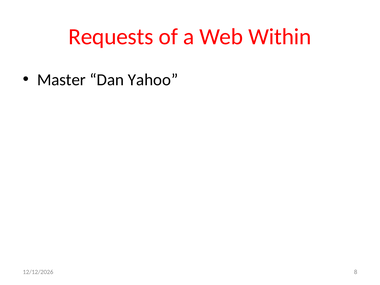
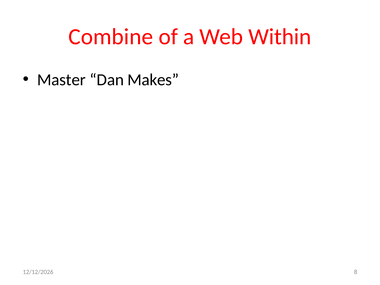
Requests: Requests -> Combine (111, 37)
Yahoo: Yahoo -> Makes (153, 80)
